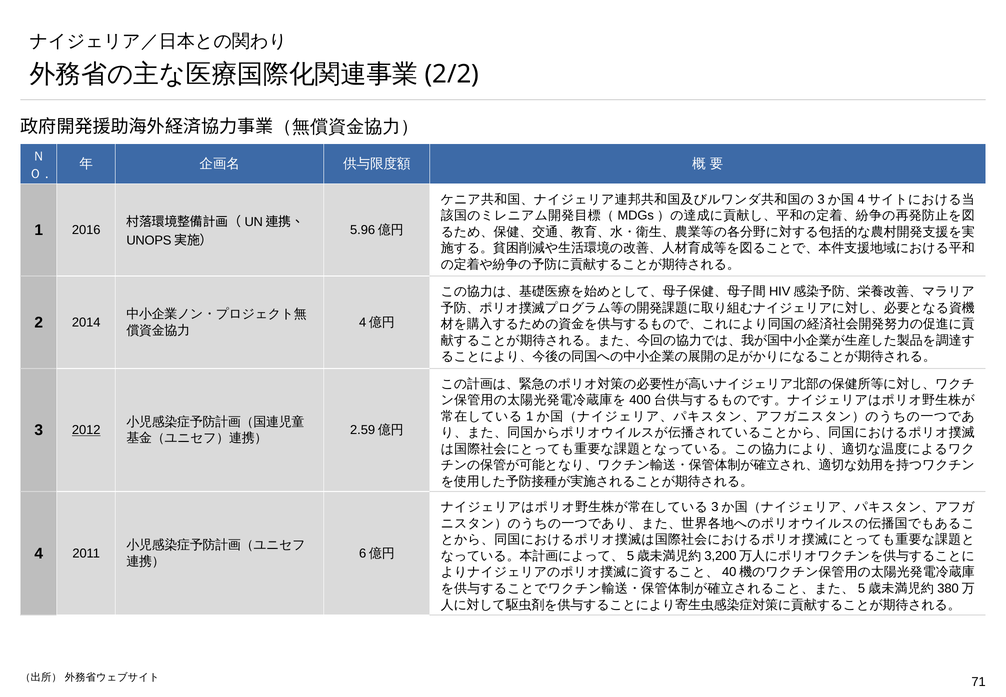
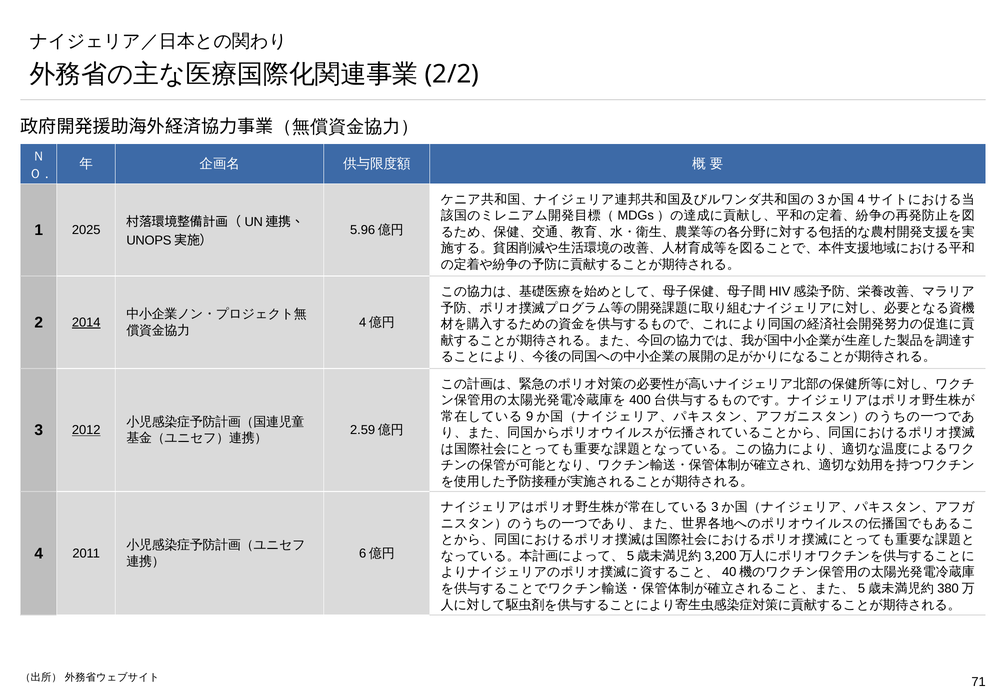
2016: 2016 -> 2025 (86, 230)
2014 underline: none -> present (86, 322)
1: 1 -> 9 (530, 416)
